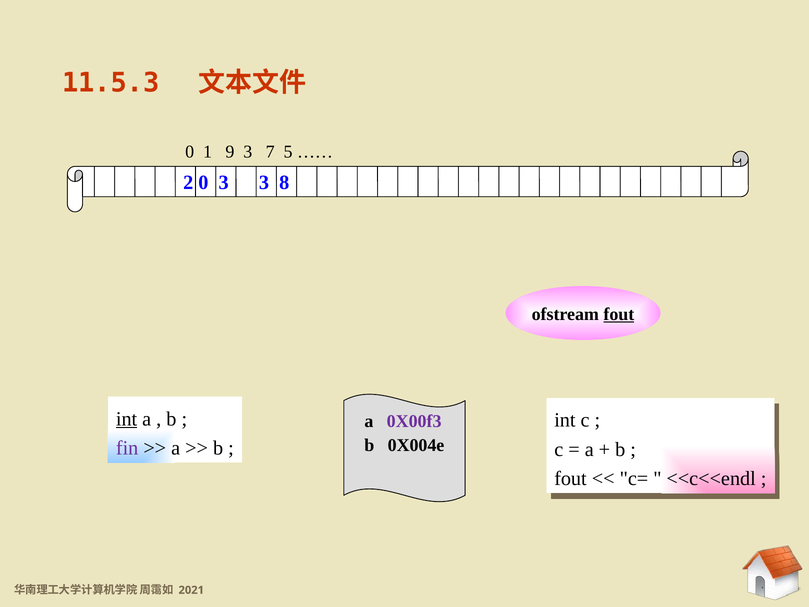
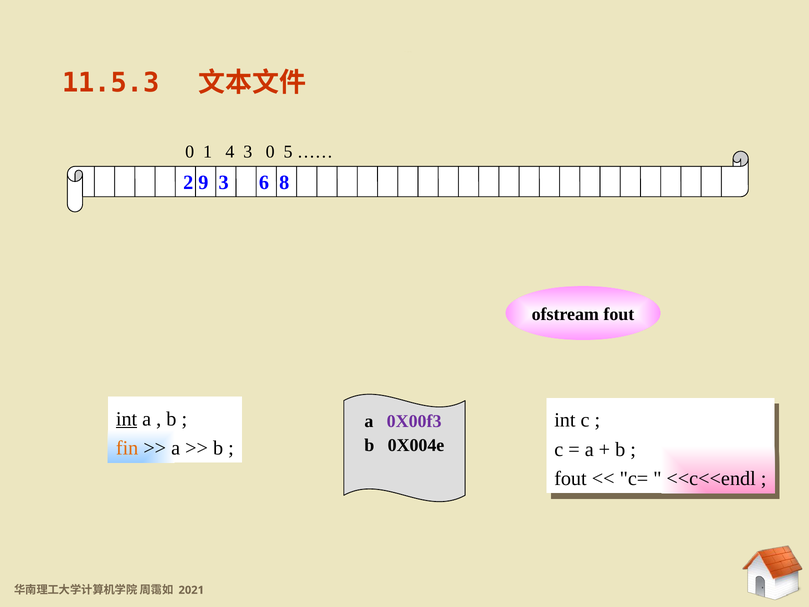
9: 9 -> 4 (230, 152)
3 7: 7 -> 0 (270, 152)
2 0: 0 -> 9 (203, 182)
3 3: 3 -> 6 (264, 182)
fout underline: present -> none (619, 314)
fin colour: purple -> orange (127, 448)
